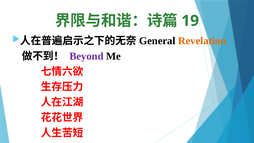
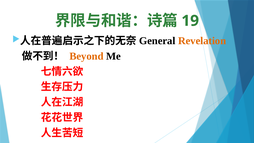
Beyond colour: purple -> orange (86, 56)
